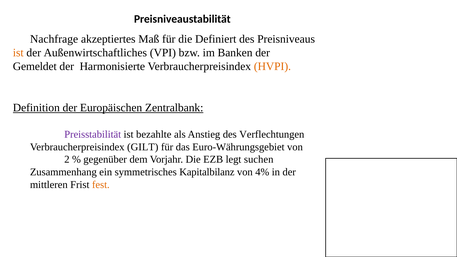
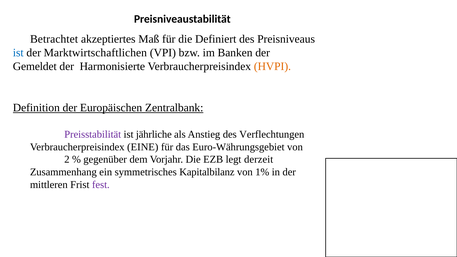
Nachfrage: Nachfrage -> Betrachtet (54, 39)
ist colour: orange -> blue (18, 53)
Außenwirtschaftliches: Außenwirtschaftliches -> Marktwirtschaftlichen (95, 53)
bezahlte: bezahlte -> jährliche (154, 134)
GILT: GILT -> EINE (143, 147)
suchen: suchen -> derzeit (259, 160)
4%: 4% -> 1% (262, 172)
fest colour: orange -> purple (101, 185)
